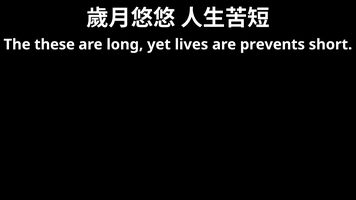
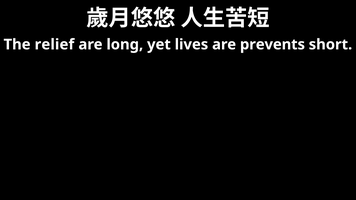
these: these -> relief (54, 45)
